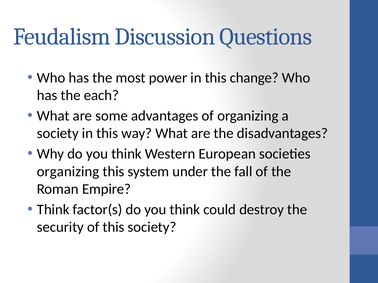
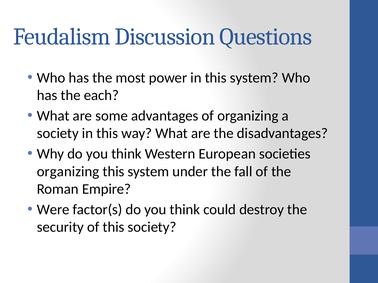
in this change: change -> system (254, 78)
Think: Think -> Were (53, 210)
